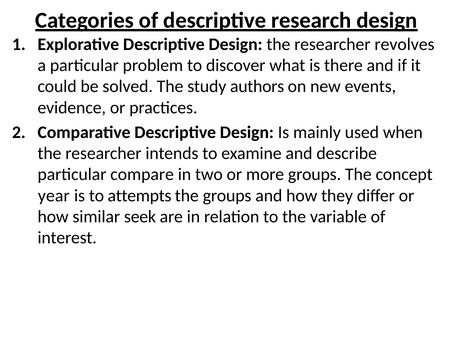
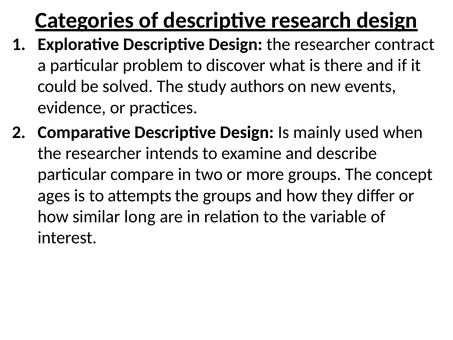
revolves: revolves -> contract (404, 44)
year: year -> ages (54, 195)
seek: seek -> long (140, 217)
